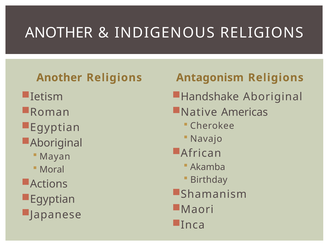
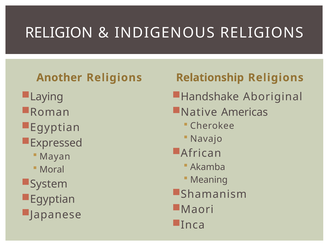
ANOTHER: ANOTHER -> RELIGION (59, 33)
Antagonism: Antagonism -> Relationship (210, 78)
Ietism: Ietism -> Laying (47, 97)
Aboriginal: Aboriginal -> Expressed (56, 143)
Birthday: Birthday -> Meaning (209, 180)
Actions: Actions -> System (49, 184)
